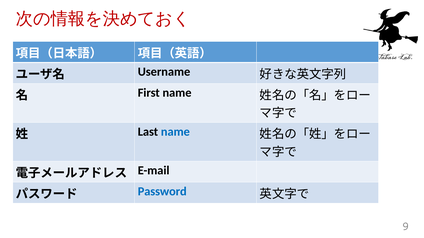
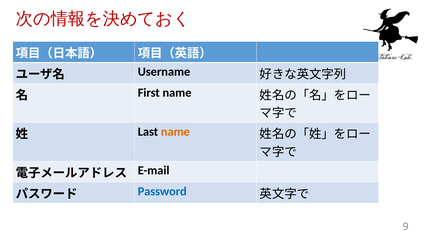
name colour: blue -> orange (175, 132)
